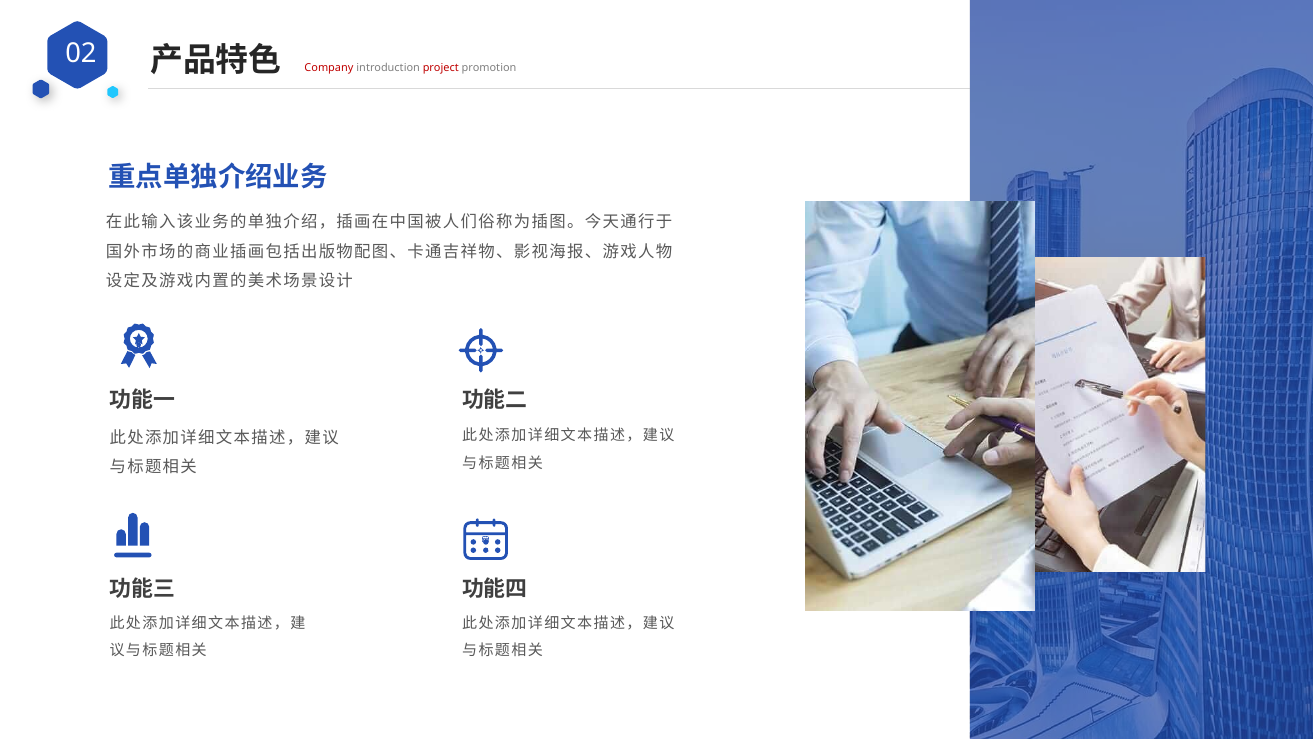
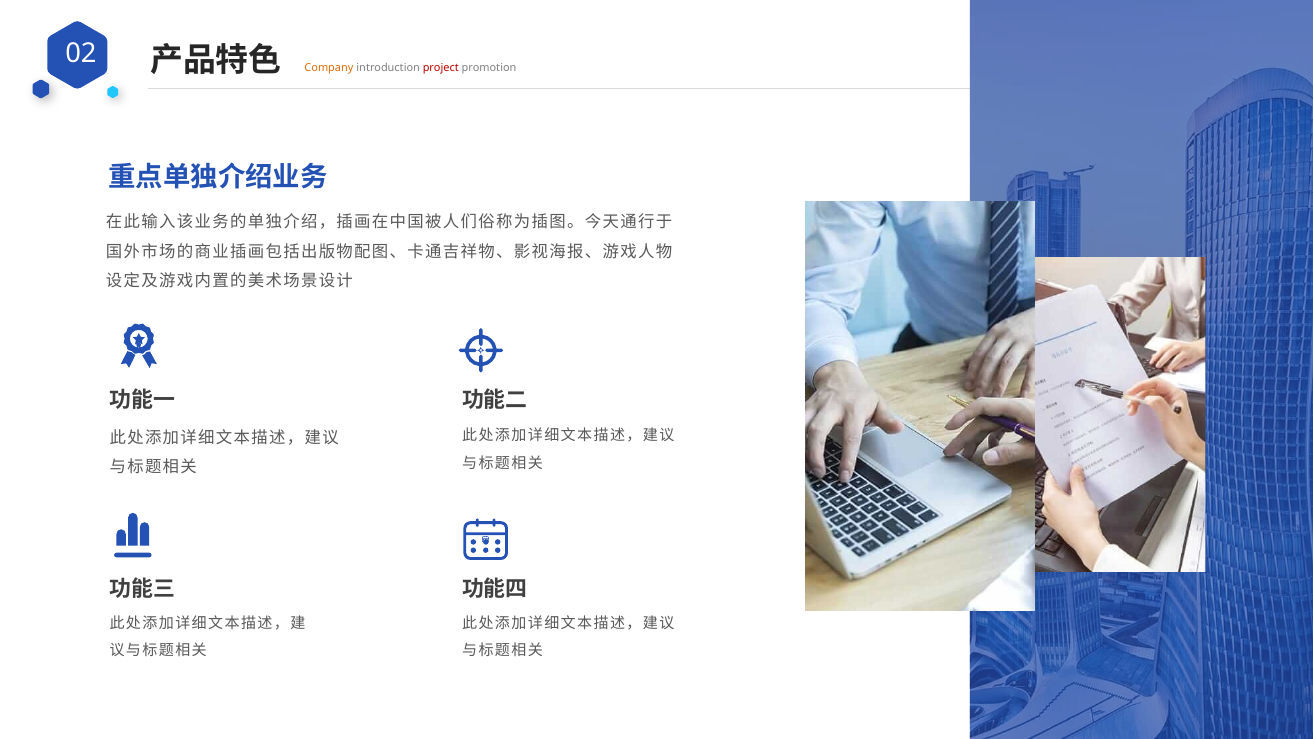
Company colour: red -> orange (329, 68)
